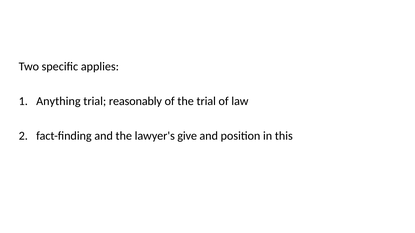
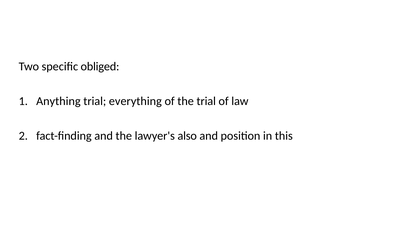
applies: applies -> obliged (100, 67)
reasonably: reasonably -> everything (135, 101)
give: give -> also (187, 136)
